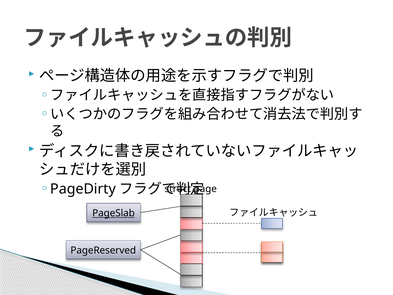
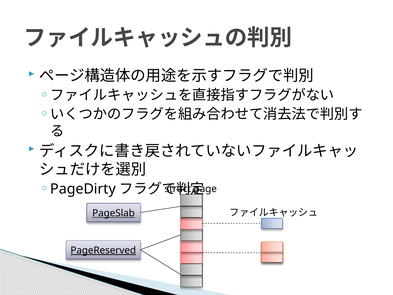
PageReserved underline: none -> present (103, 250)
